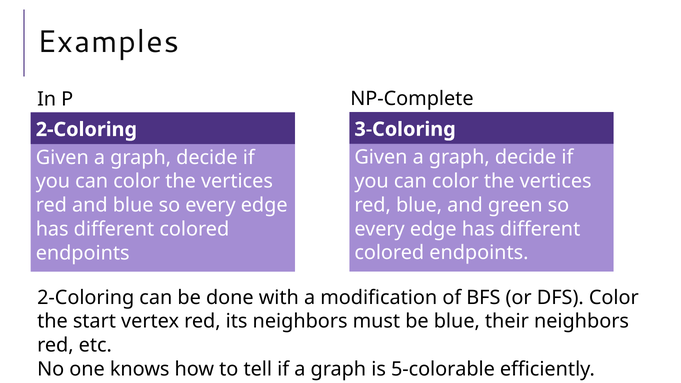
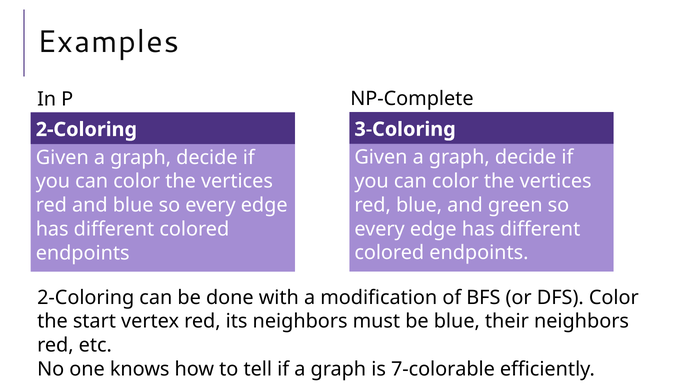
5-colorable: 5-colorable -> 7-colorable (443, 369)
